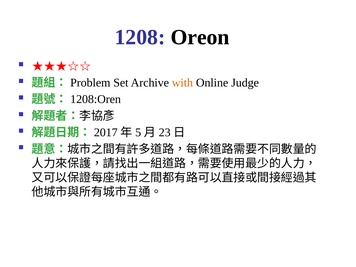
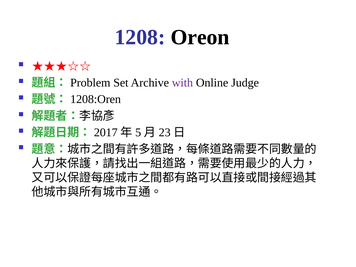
with colour: orange -> purple (182, 83)
